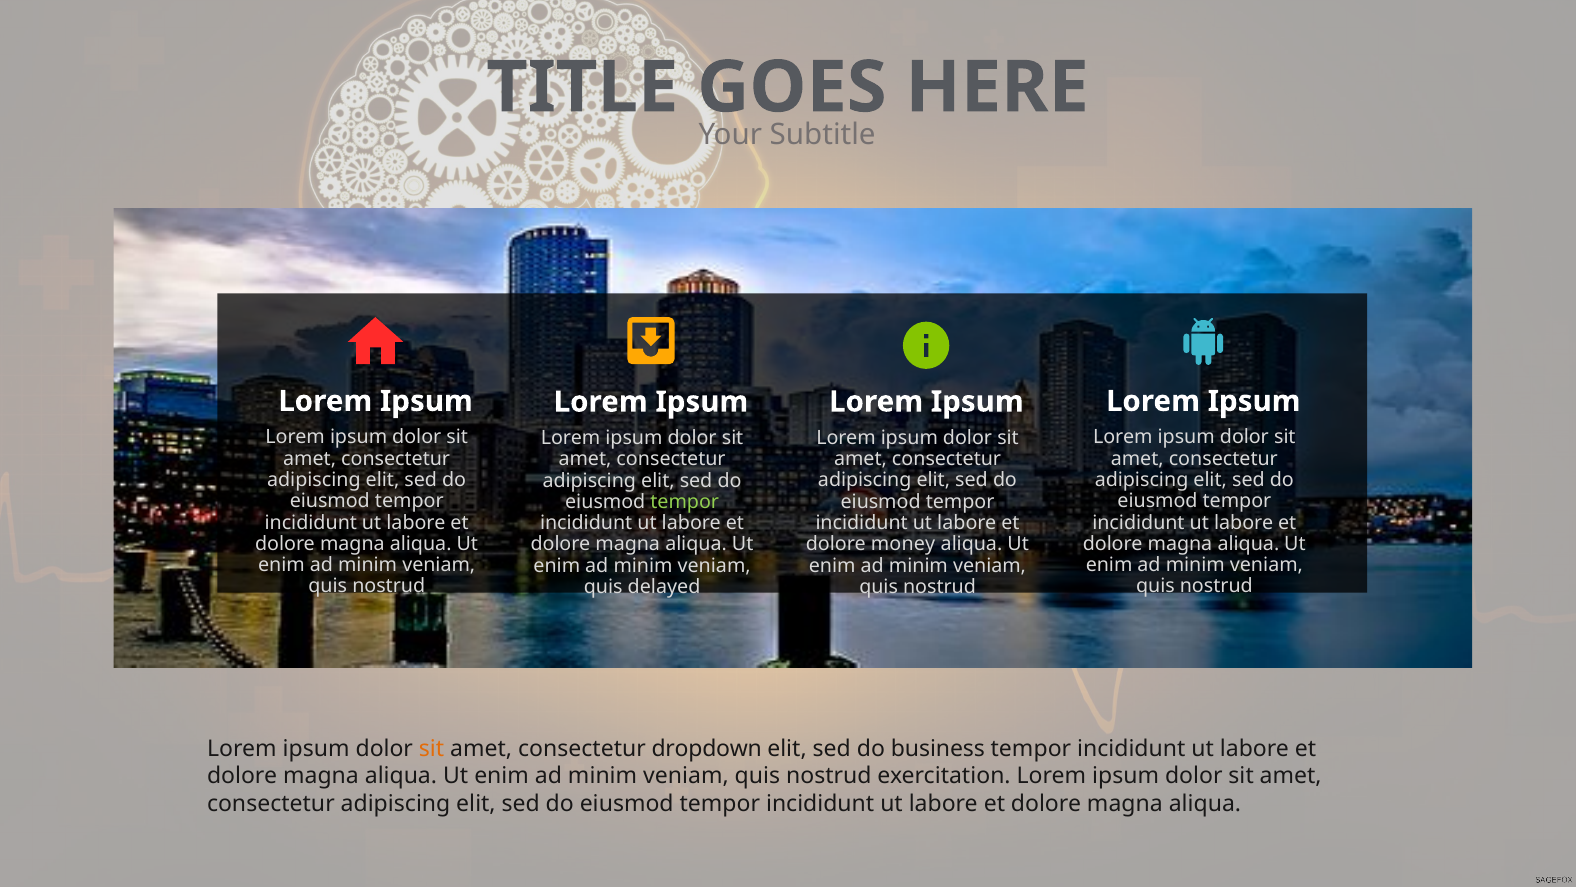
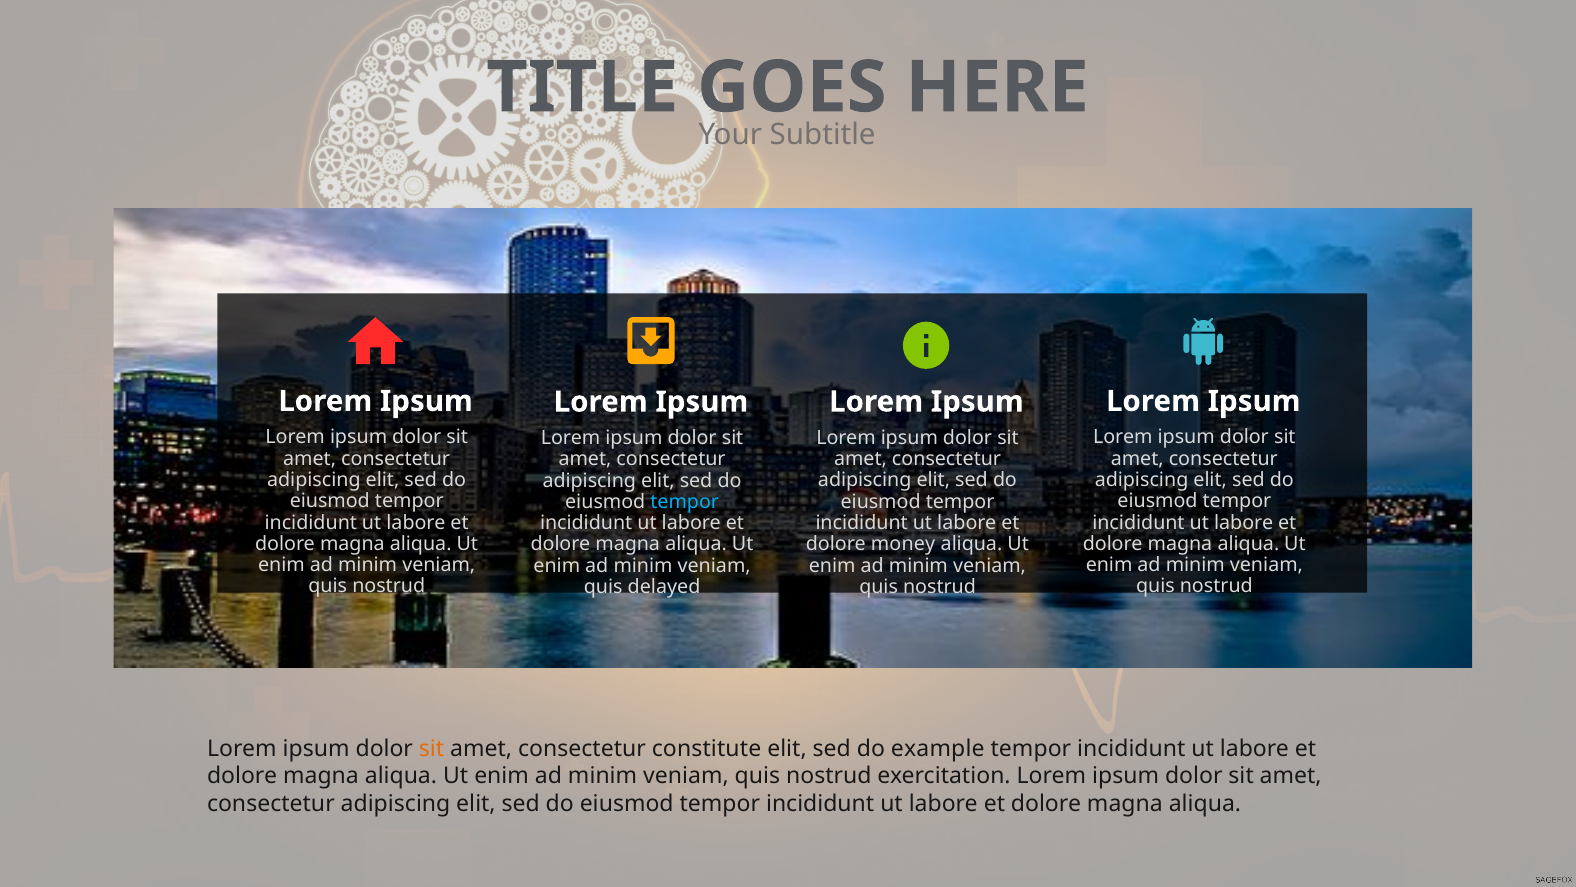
tempor colour: light green -> light blue (685, 502)
dropdown: dropdown -> constitute (707, 748)
business: business -> example (938, 748)
